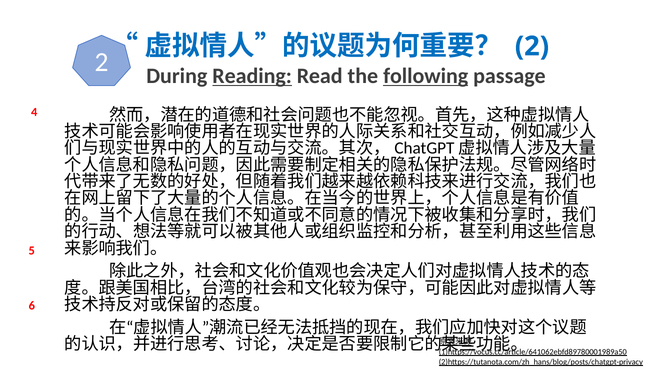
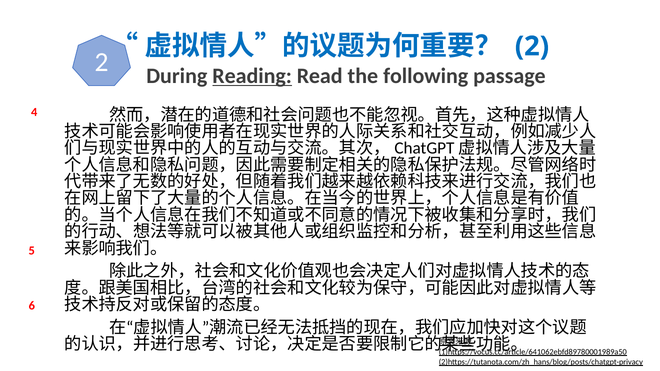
following underline: present -> none (426, 76)
